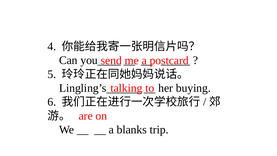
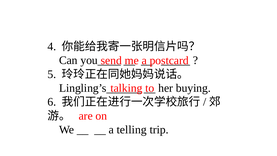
blanks: blanks -> telling (132, 130)
